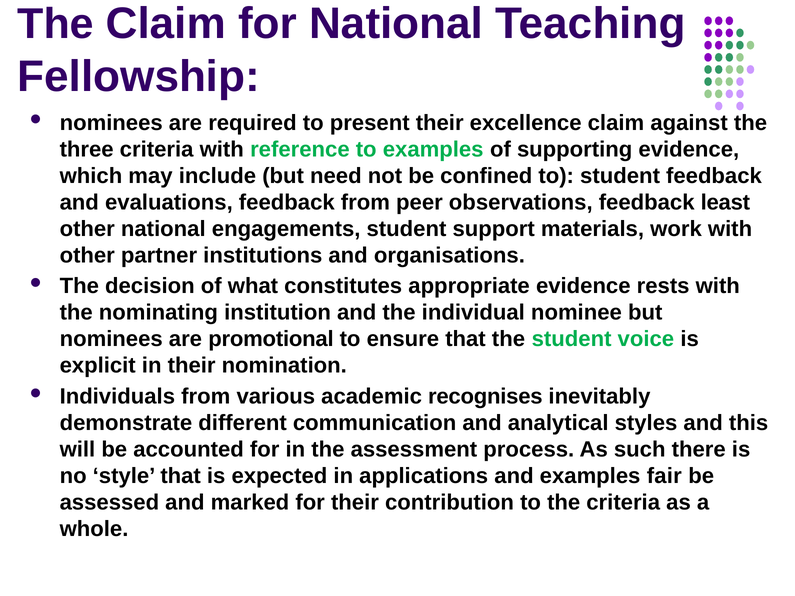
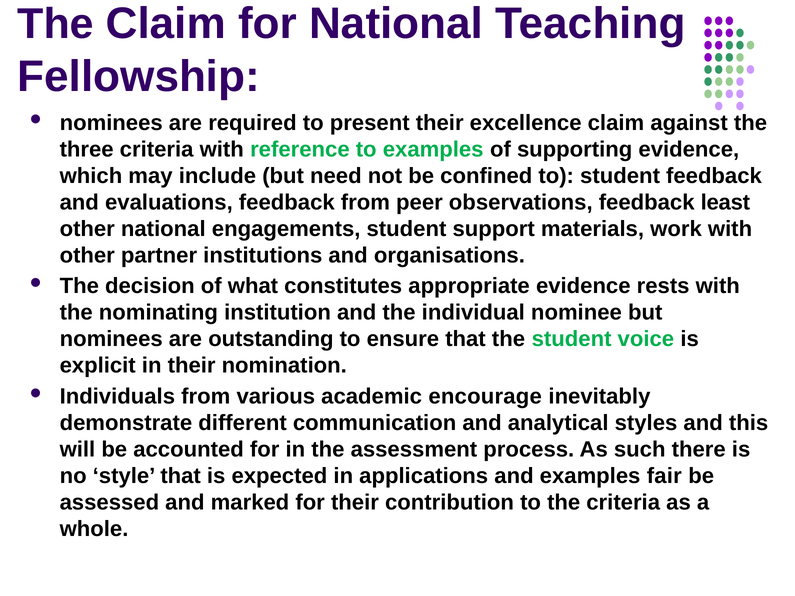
promotional: promotional -> outstanding (271, 339)
recognises: recognises -> encourage (485, 397)
